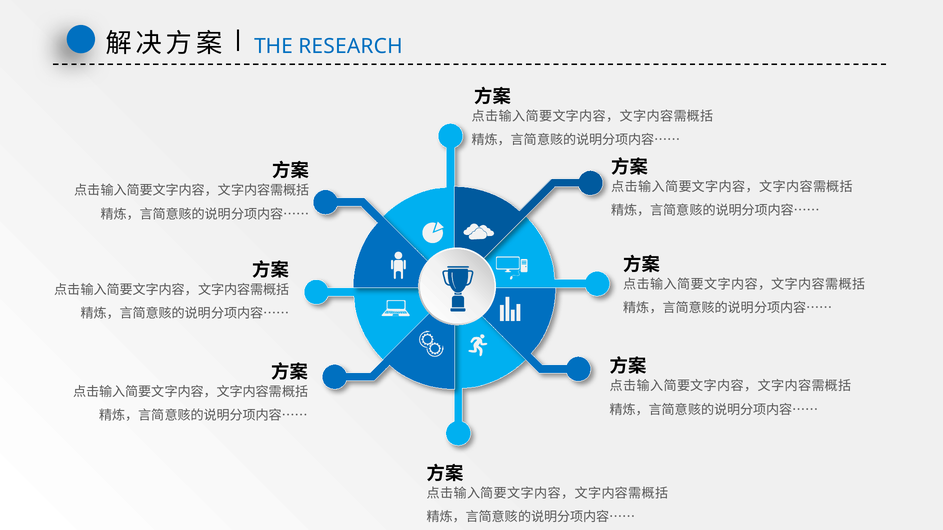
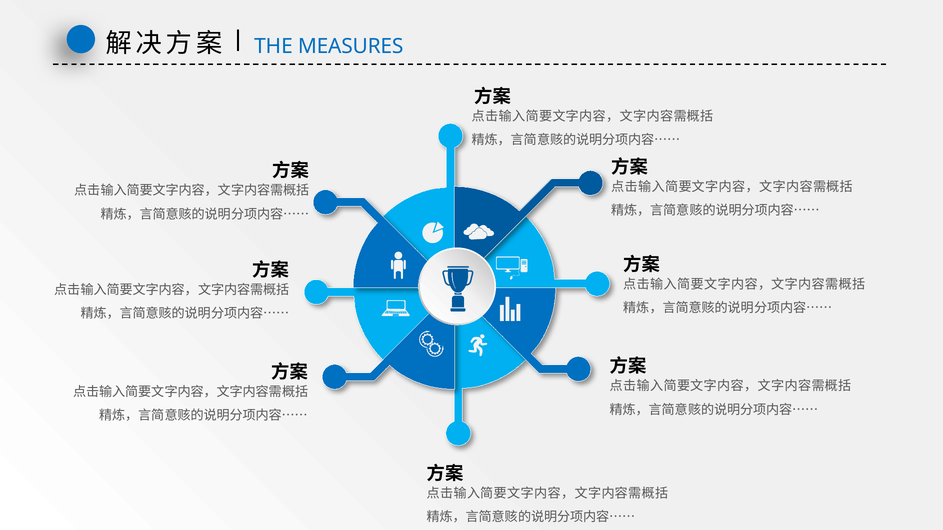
RESEARCH: RESEARCH -> MEASURES (351, 46)
